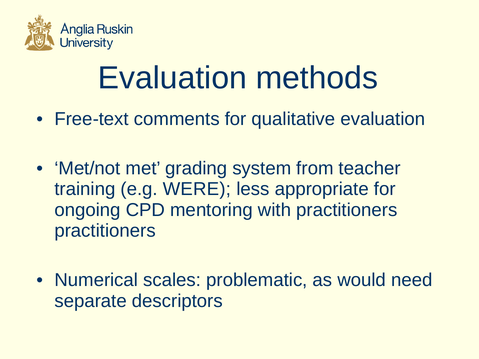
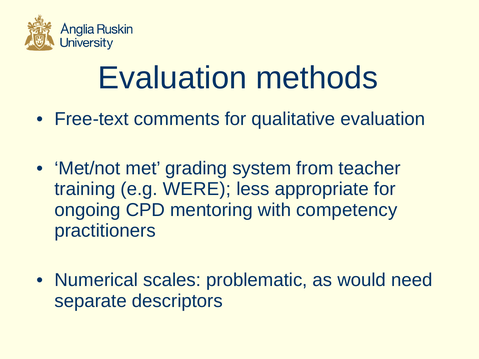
with practitioners: practitioners -> competency (347, 210)
